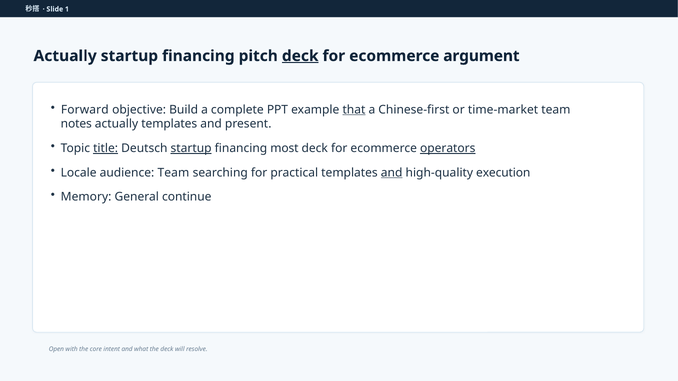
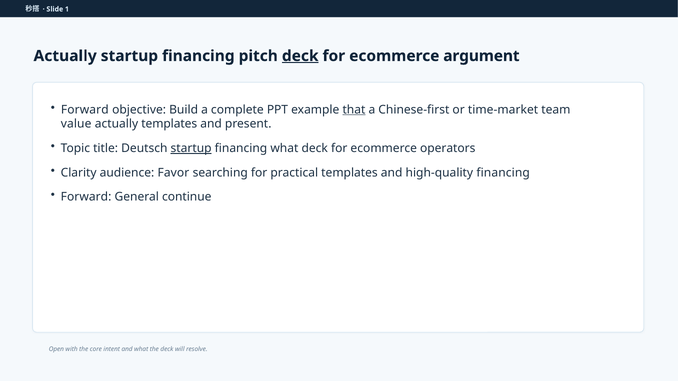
notes: notes -> value (76, 124)
title underline: present -> none (106, 148)
financing most: most -> what (284, 148)
operators underline: present -> none (448, 148)
Locale: Locale -> Clarity (79, 173)
audience Team: Team -> Favor (173, 173)
and underline: present -> none (392, 173)
high-quality execution: execution -> financing (503, 173)
Memory: Memory -> Forward (86, 197)
